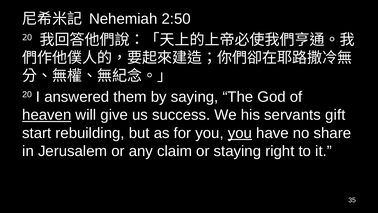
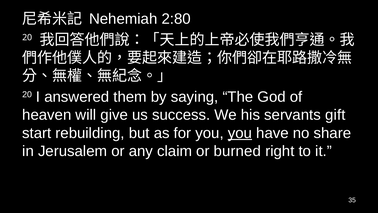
2:50: 2:50 -> 2:80 (176, 19)
heaven underline: present -> none (47, 115)
staying: staying -> burned (237, 151)
